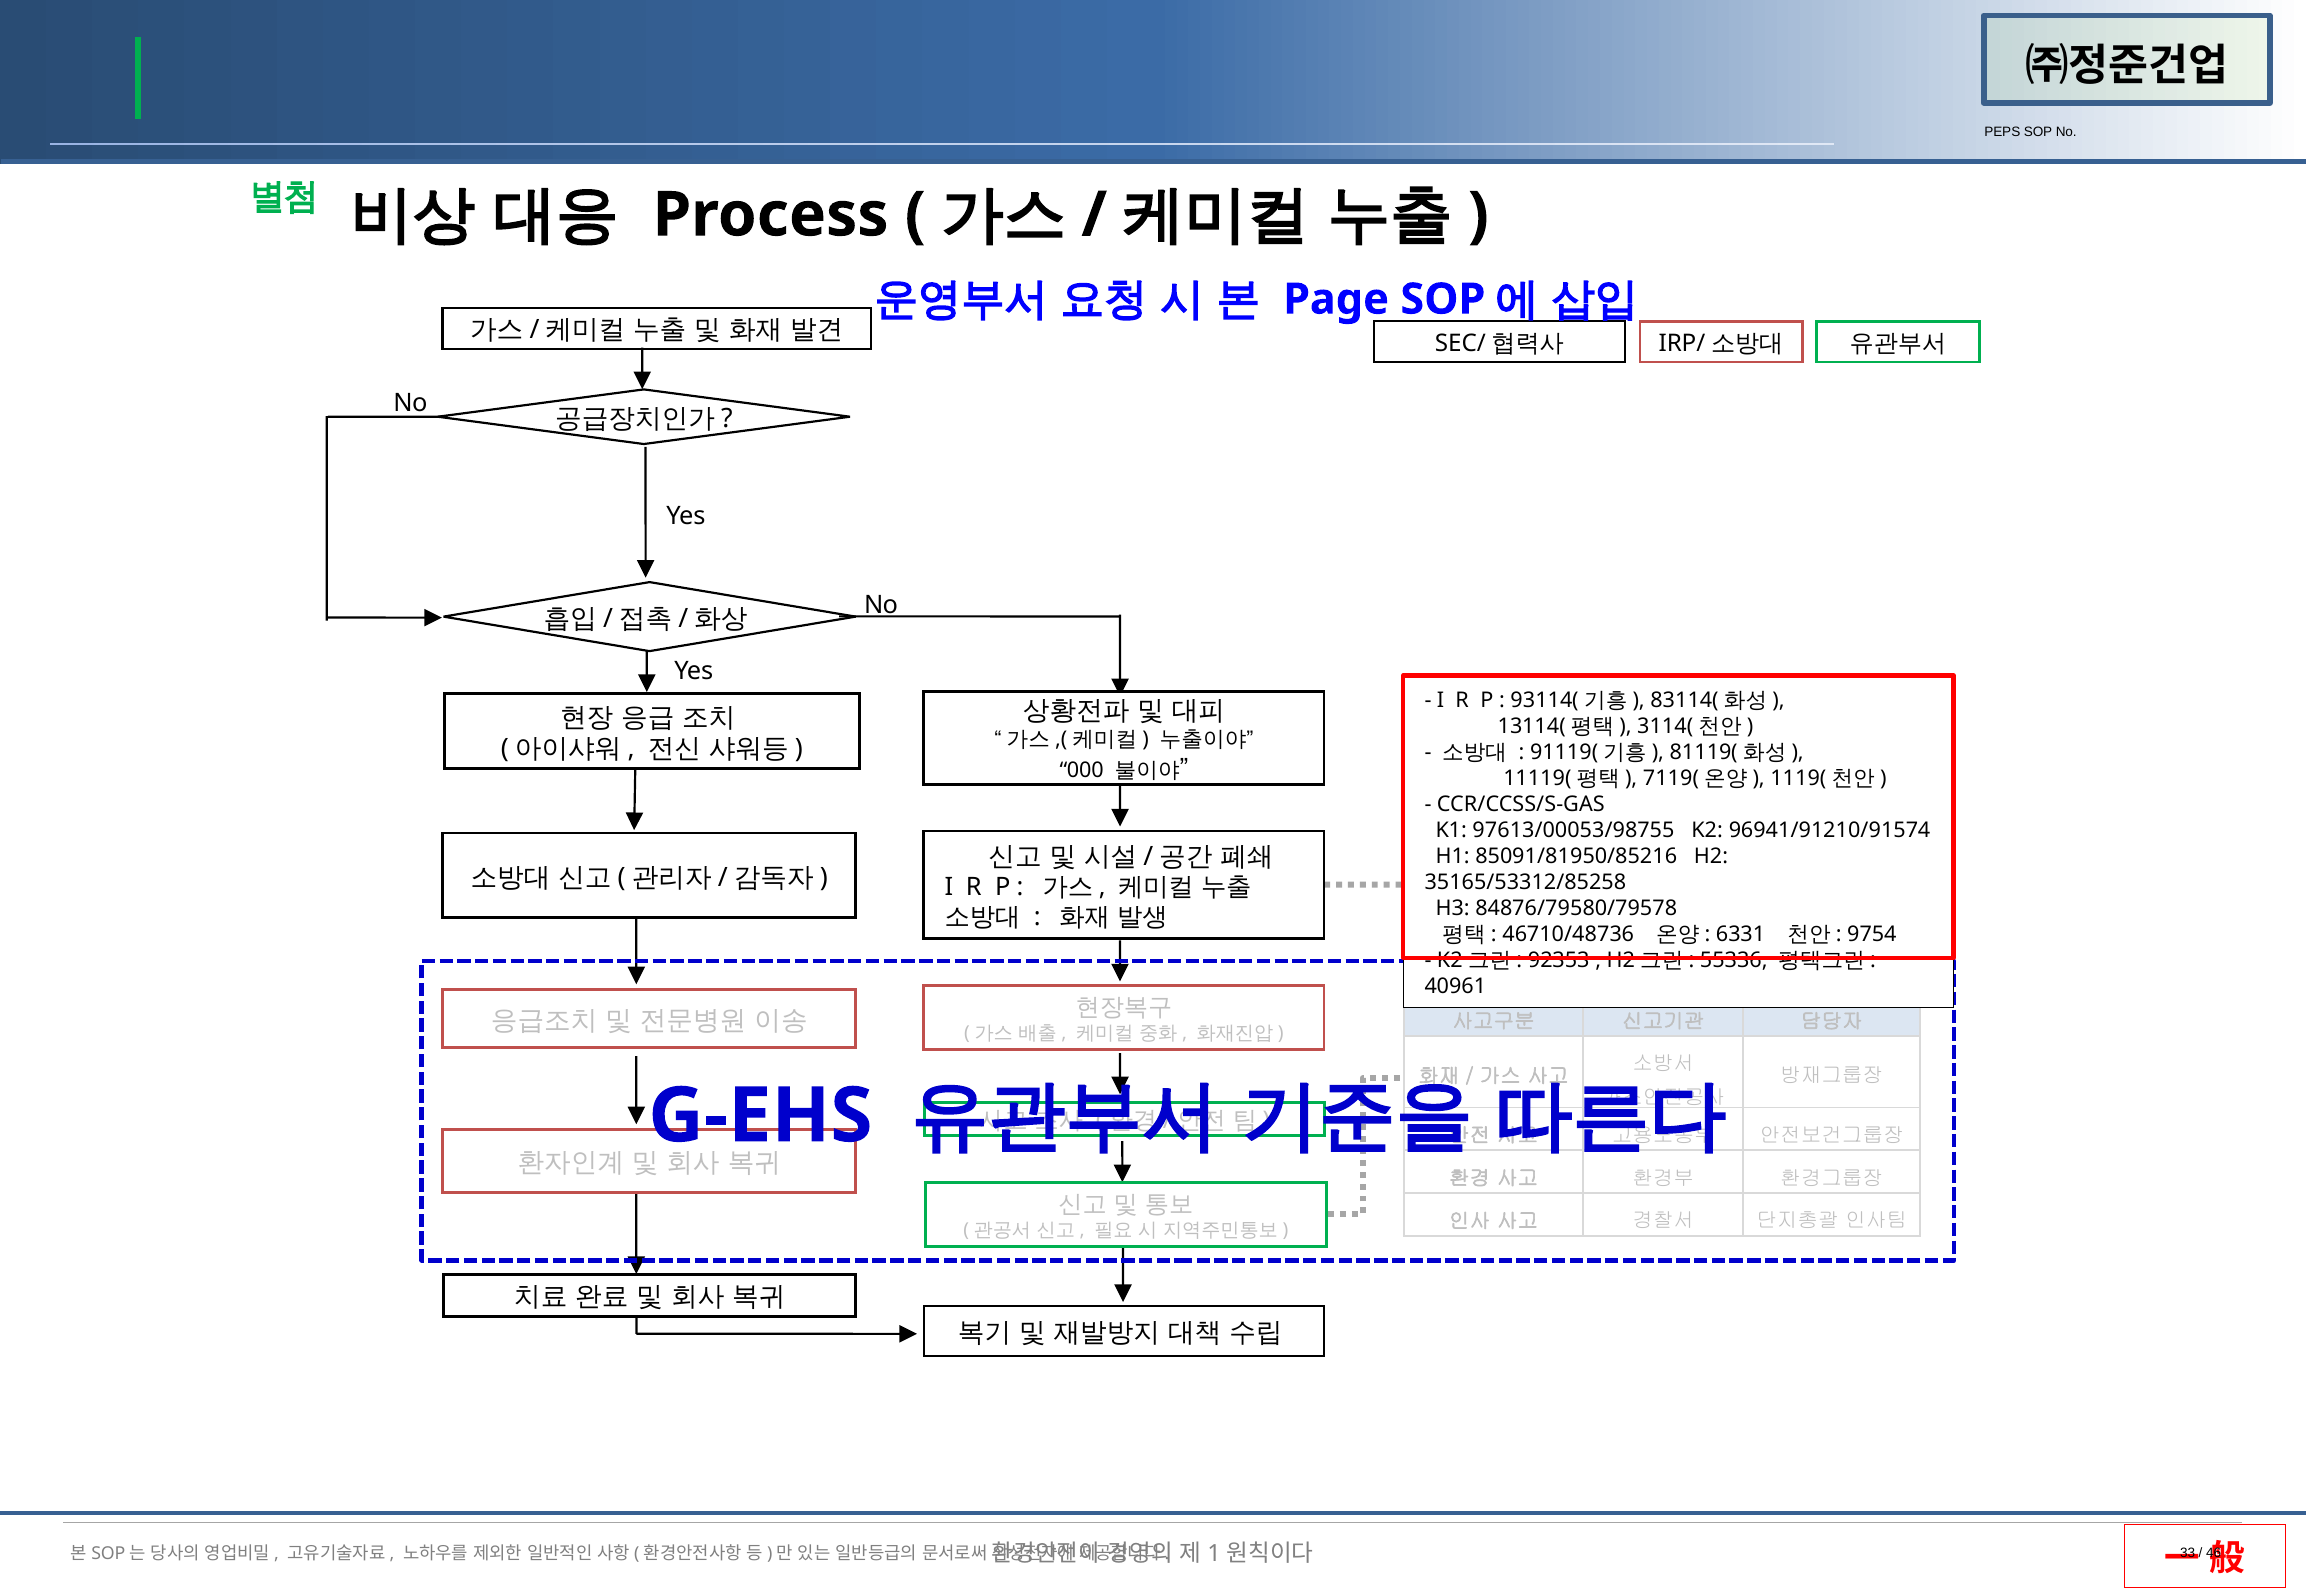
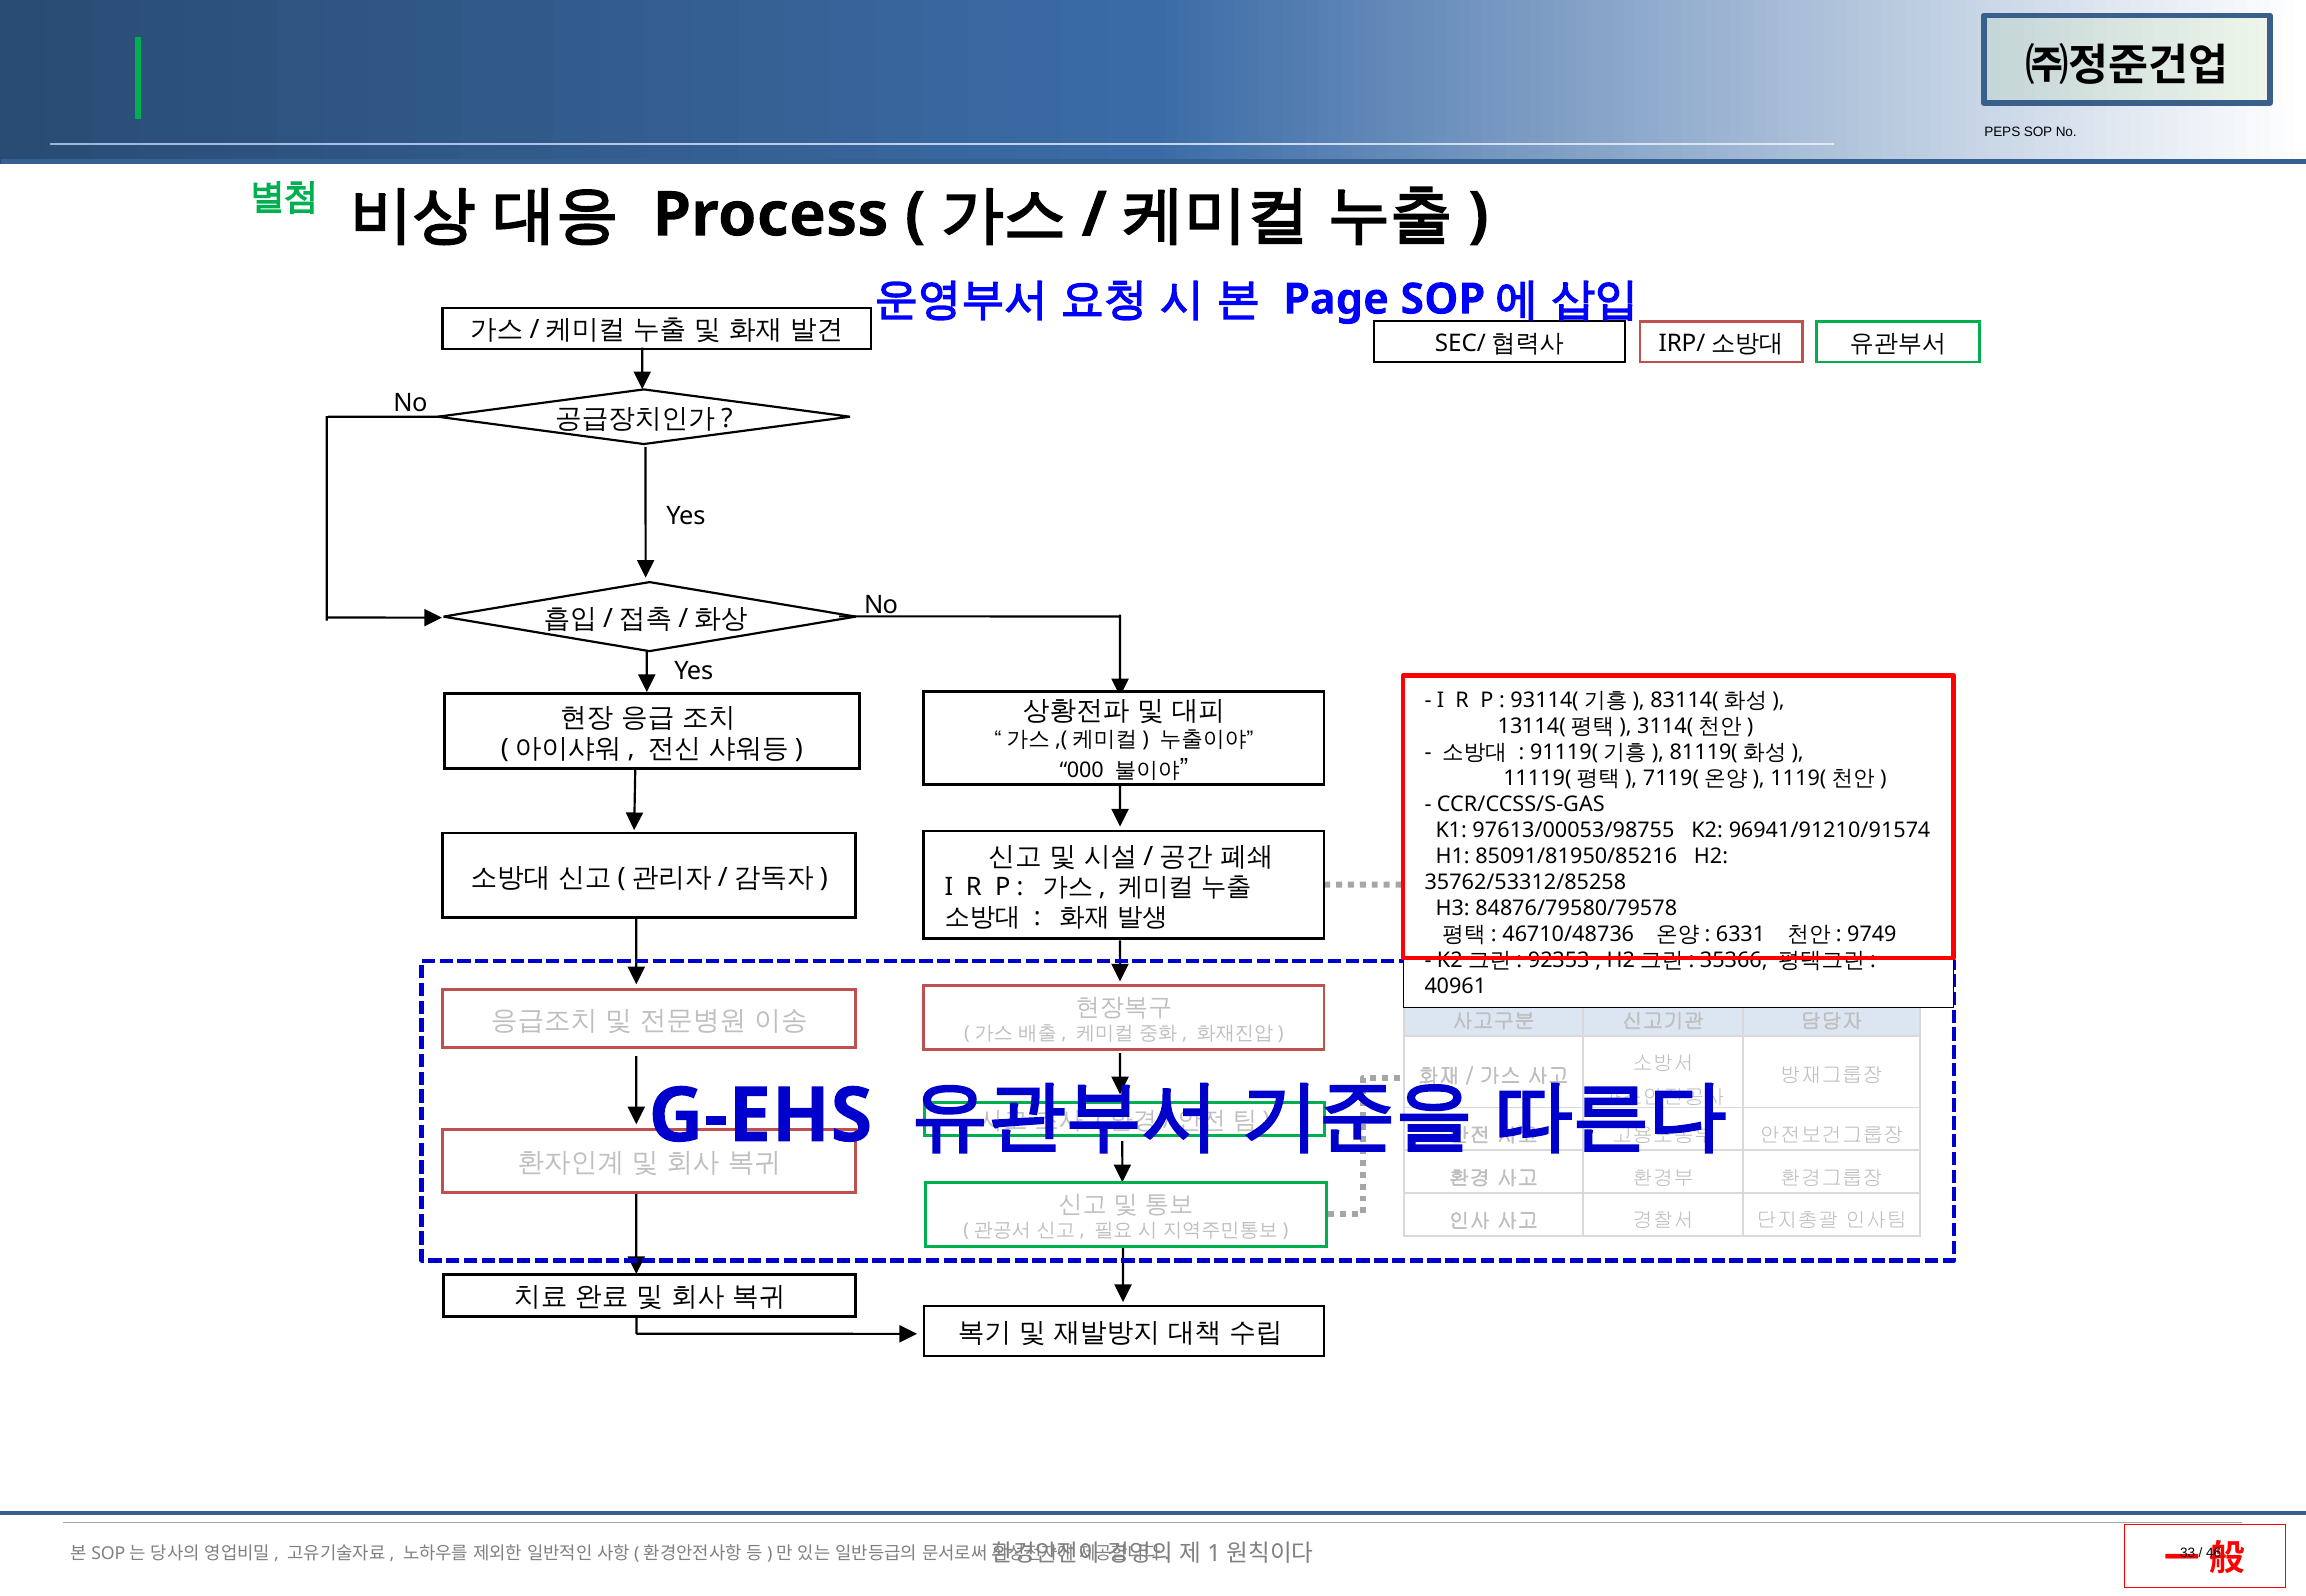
35165/53312/85258: 35165/53312/85258 -> 35762/53312/85258 (1525, 882)
9754: 9754 -> 9749 (1872, 934)
55336: 55336 -> 35366 (1734, 960)
